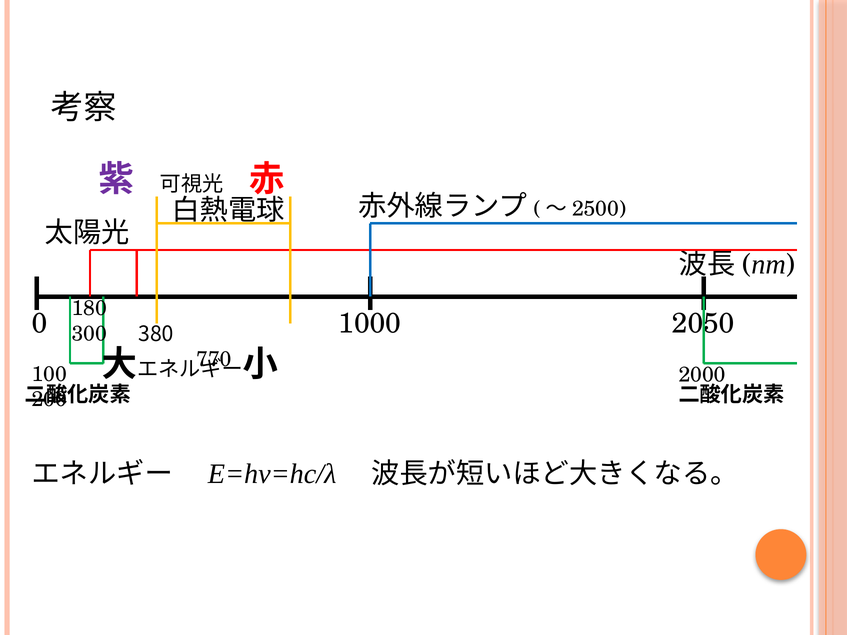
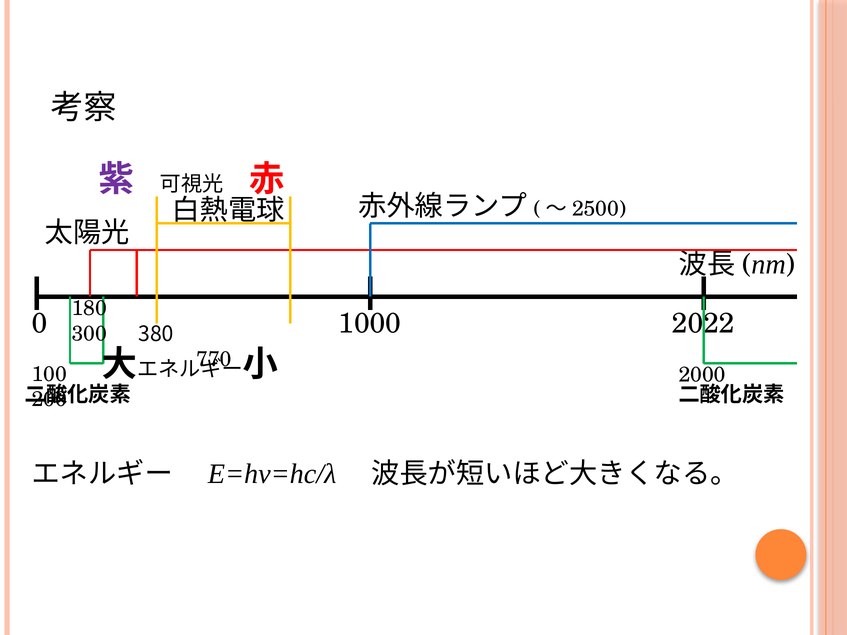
2050: 2050 -> 2022 (703, 324)
